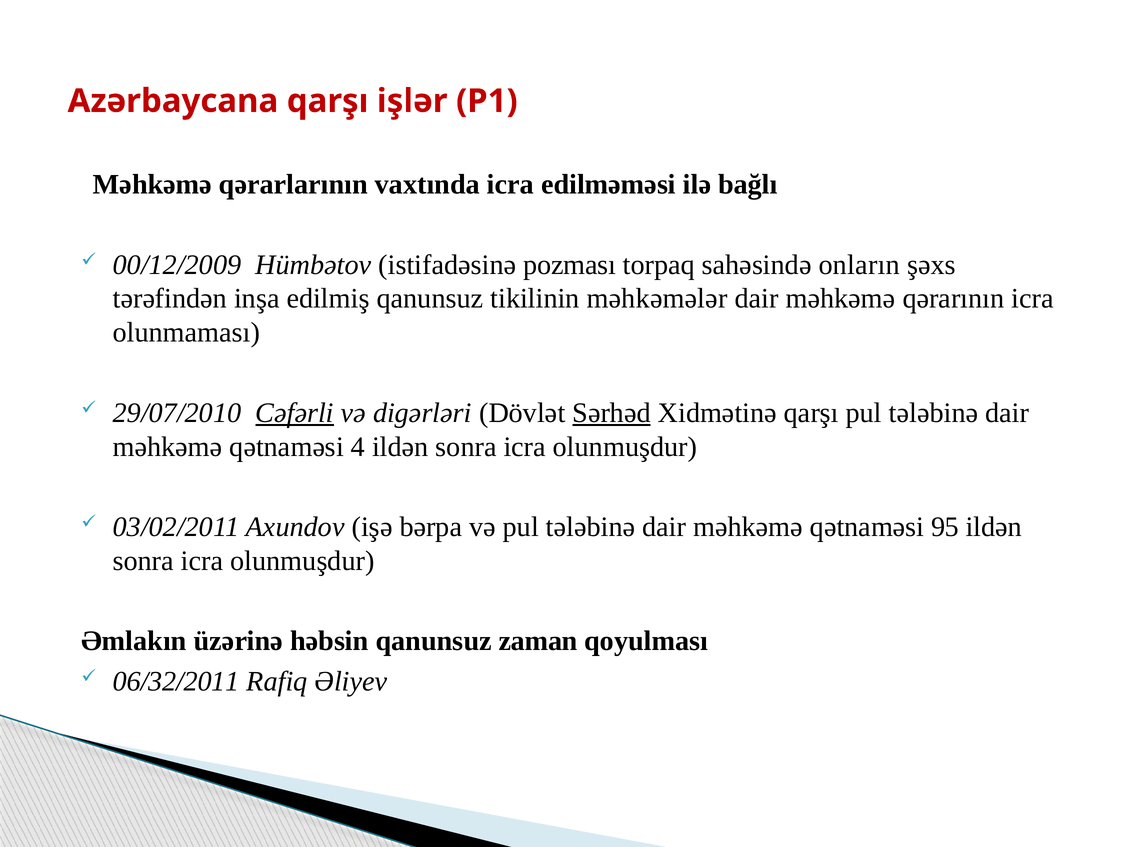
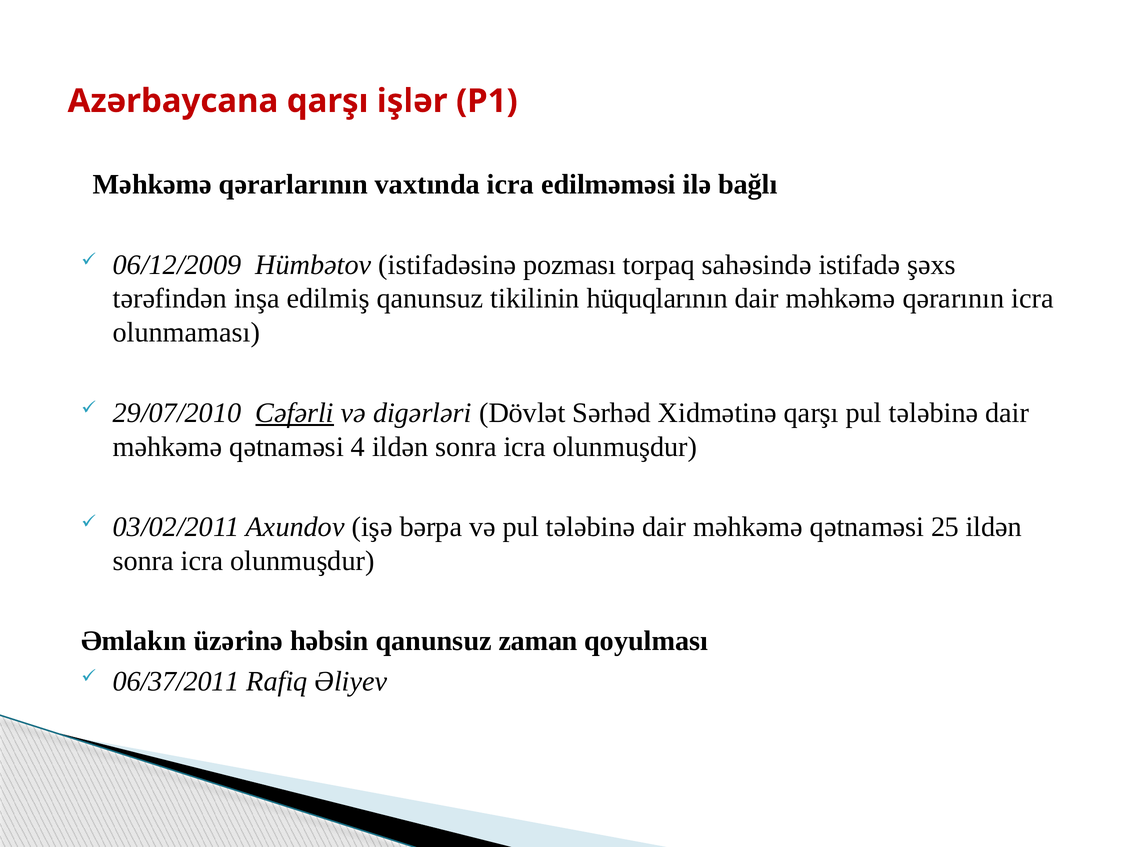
00/12/2009: 00/12/2009 -> 06/12/2009 (177, 265)
onların: onların -> istifadə (859, 265)
məhkəmələr: məhkəmələr -> hüquqlarının (657, 299)
Sərhəd underline: present -> none (612, 413)
95: 95 -> 25 (945, 527)
06/32/2011: 06/32/2011 -> 06/37/2011 (176, 682)
